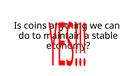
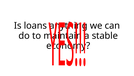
coins: coins -> loans (35, 25)
